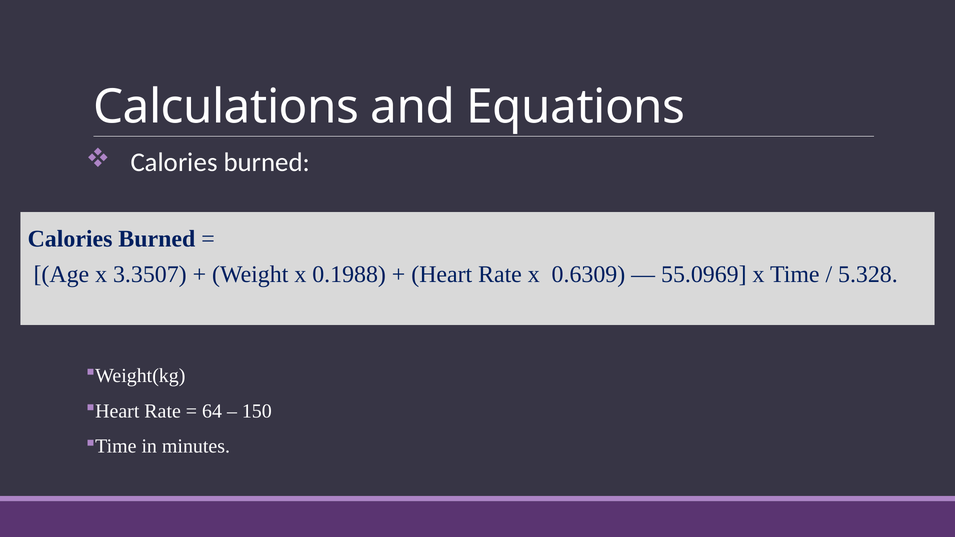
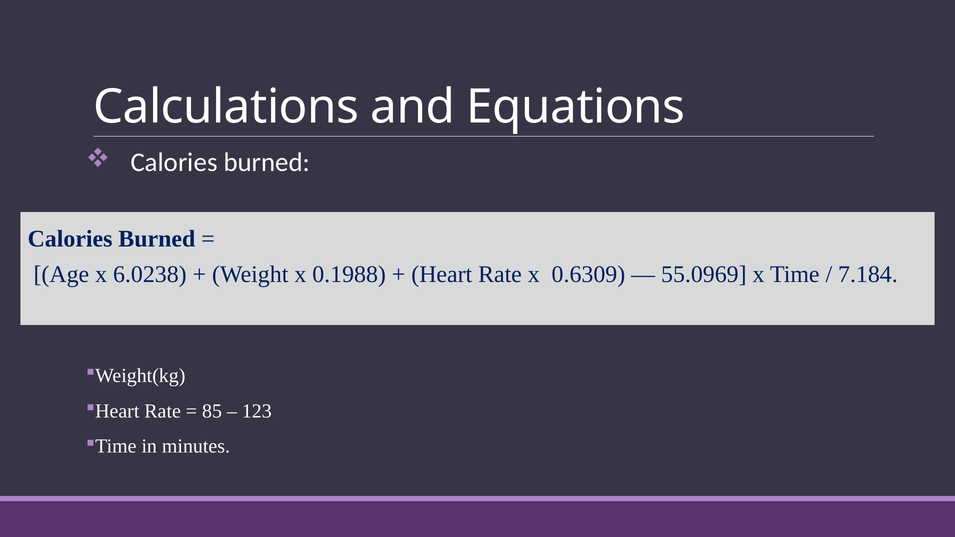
3.3507: 3.3507 -> 6.0238 (150, 275)
5.328: 5.328 -> 7.184 (868, 275)
64: 64 -> 85 (212, 411)
150: 150 -> 123 (257, 411)
